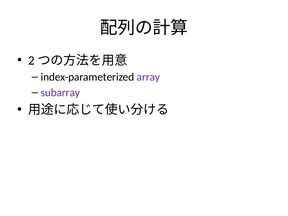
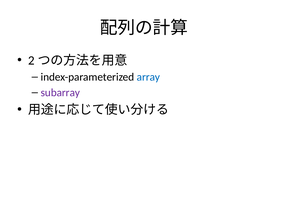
array colour: purple -> blue (148, 77)
